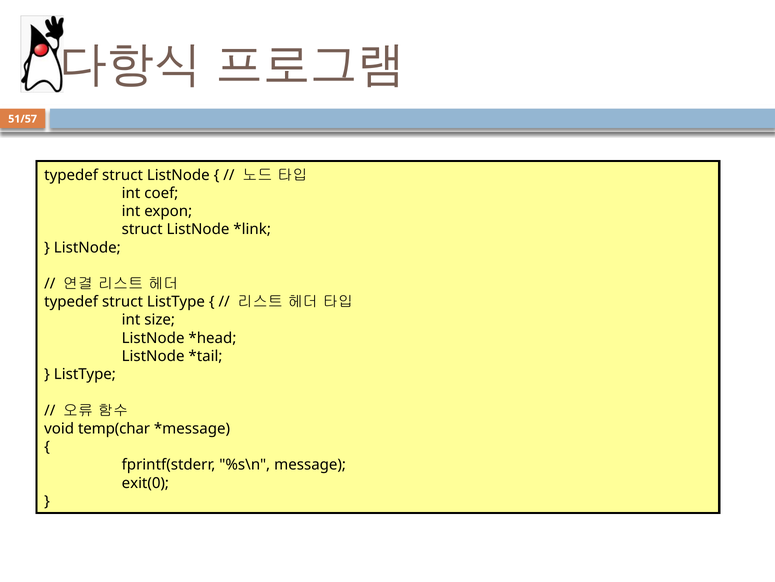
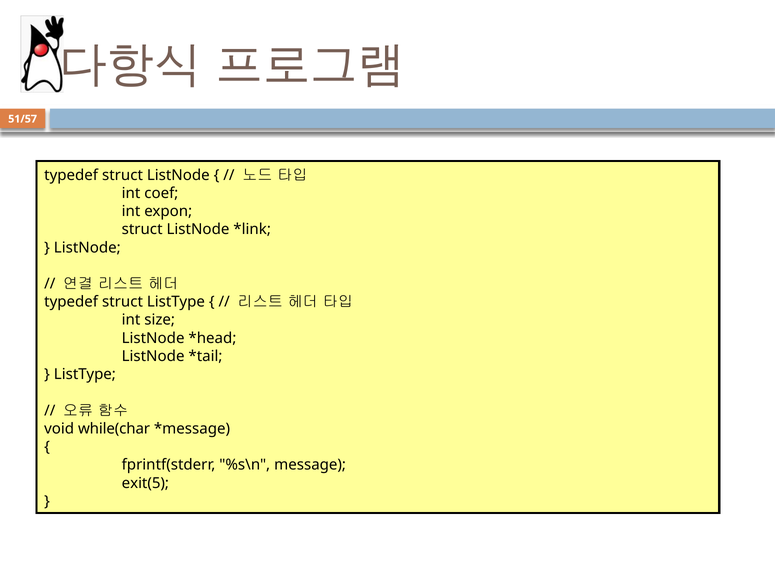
temp(char: temp(char -> while(char (114, 428)
exit(0: exit(0 -> exit(5 (145, 482)
